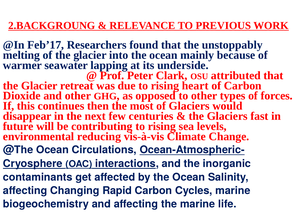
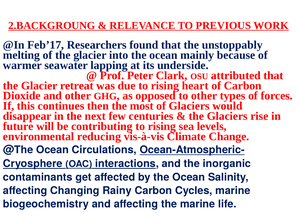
fast: fast -> rise (259, 116)
Rapid: Rapid -> Rainy (117, 191)
